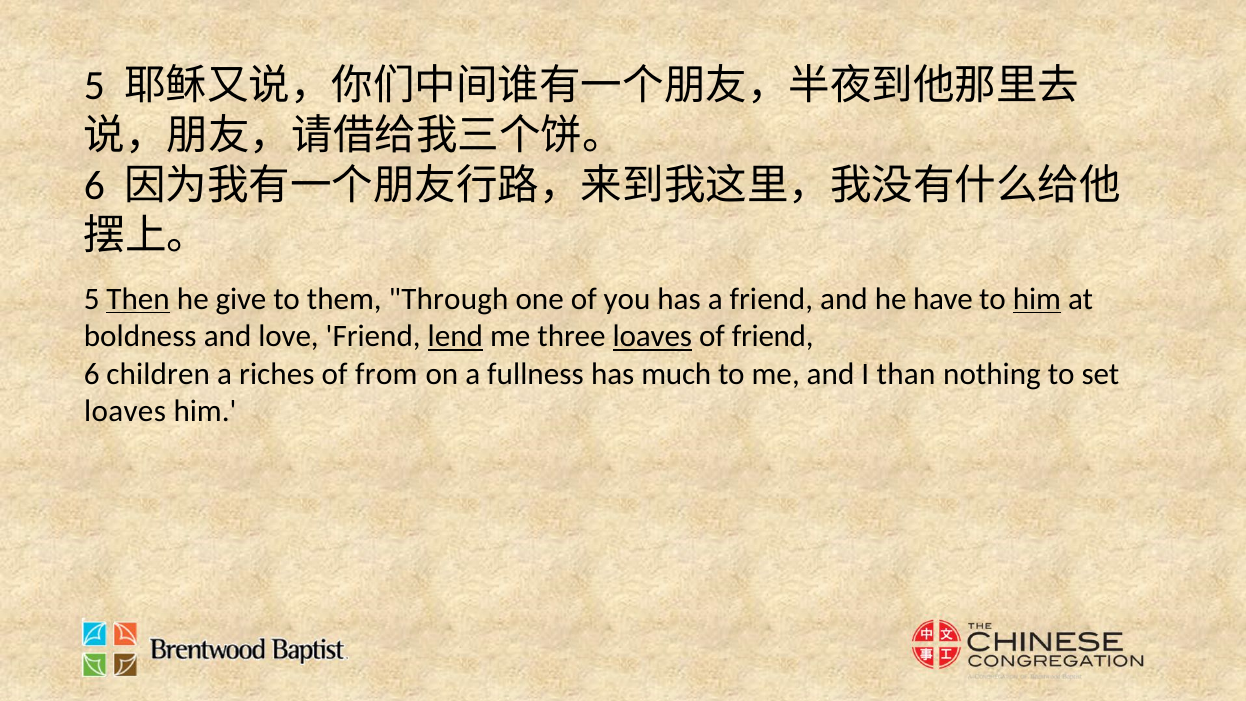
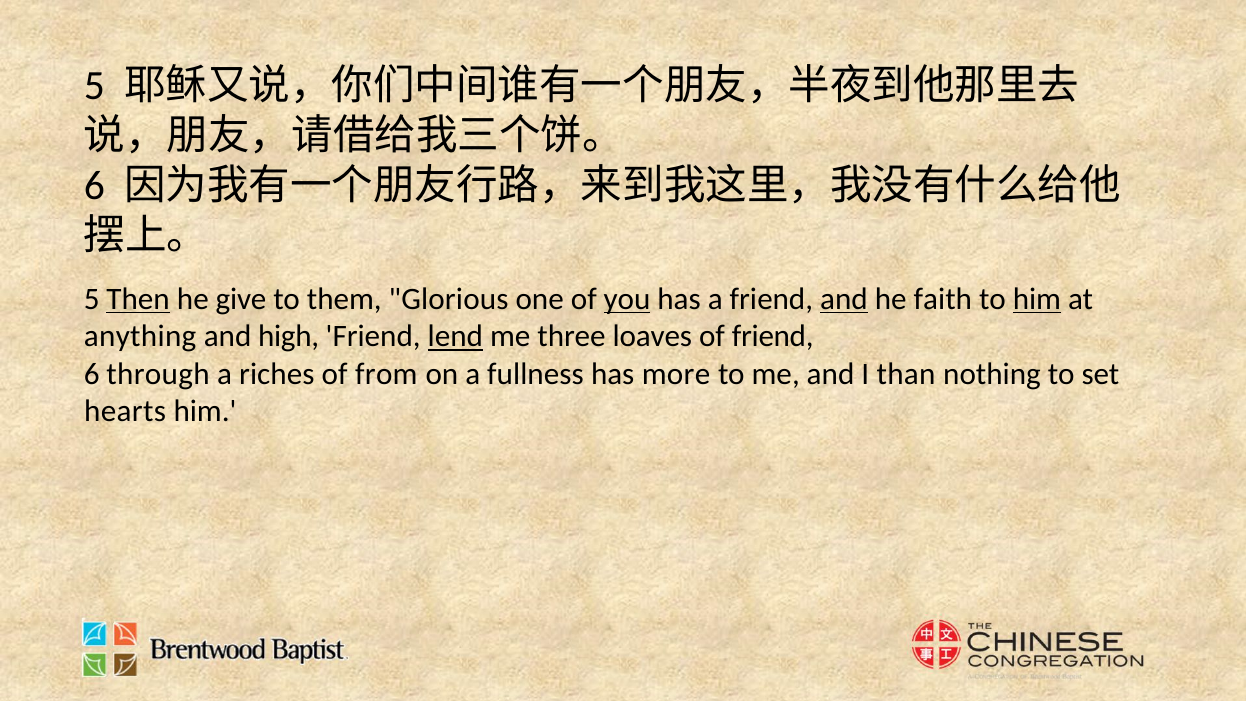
Through: Through -> Glorious (449, 299)
you underline: none -> present (627, 299)
and underline: none -> present (844, 299)
have: have -> faith (943, 299)
boldness: boldness -> anything (140, 336)
love: love -> high (289, 336)
loaves underline: present -> none (652, 336)
children: children -> through (158, 374)
much: much -> more (676, 374)
loaves: loaves -> hearts (125, 411)
